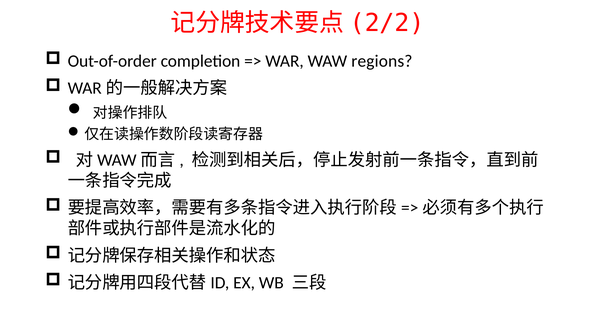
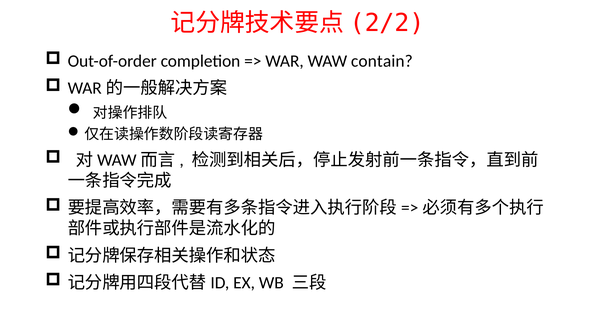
regions: regions -> contain (382, 61)
